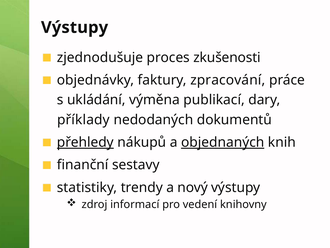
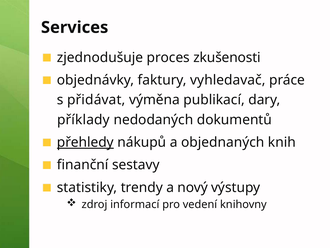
Výstupy: Výstupy -> Services (75, 27)
zpracování: zpracování -> vyhledavač (228, 80)
ukládání: ukládání -> přidávat (96, 100)
objednaných underline: present -> none (223, 142)
